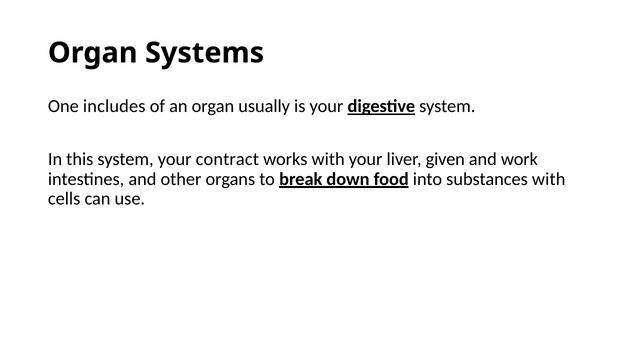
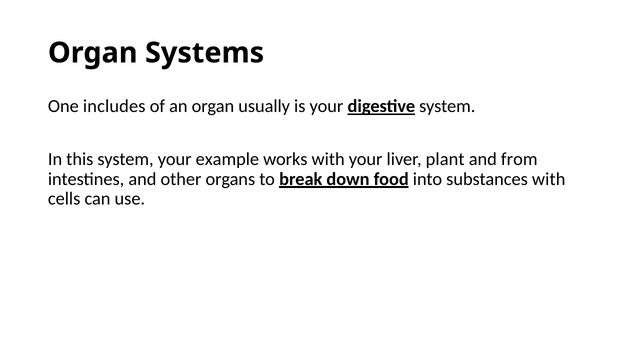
contract: contract -> example (227, 159)
given: given -> plant (445, 159)
work: work -> from (519, 159)
